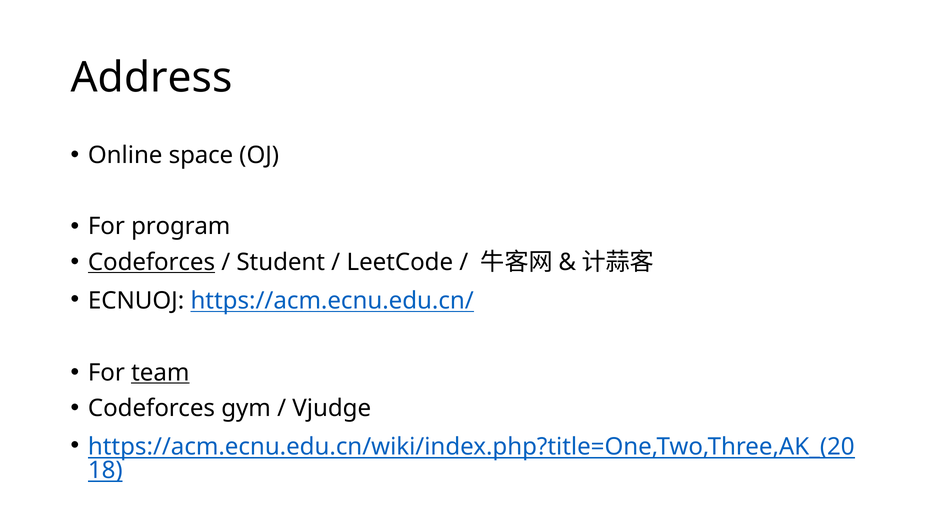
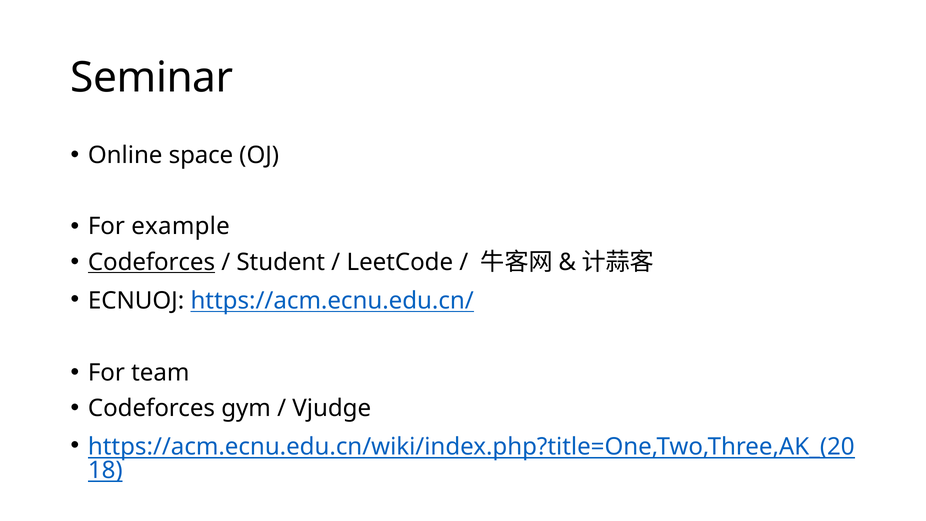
Address: Address -> Seminar (152, 78)
program: program -> example (181, 226)
team underline: present -> none (160, 373)
